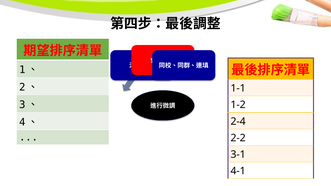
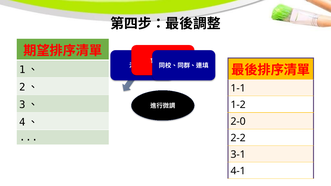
2-4: 2-4 -> 2-0 (238, 121)
